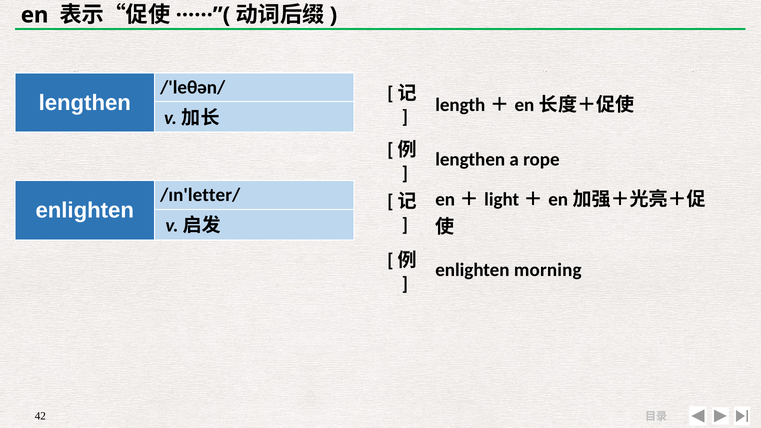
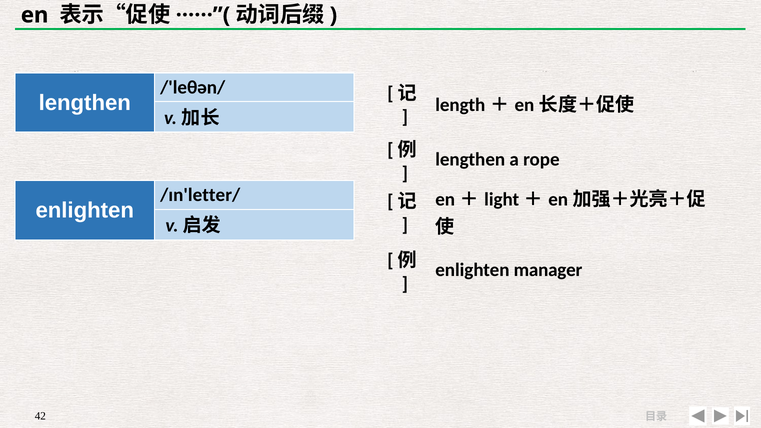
morning: morning -> manager (548, 270)
